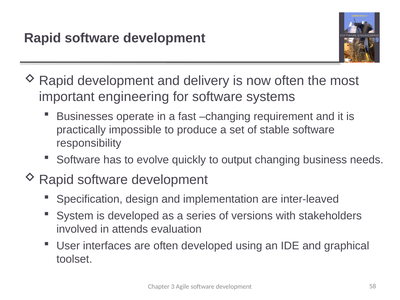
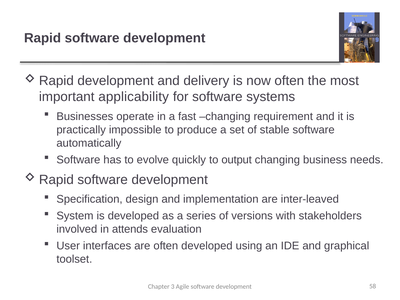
engineering: engineering -> applicability (134, 97)
responsibility: responsibility -> automatically (89, 143)
